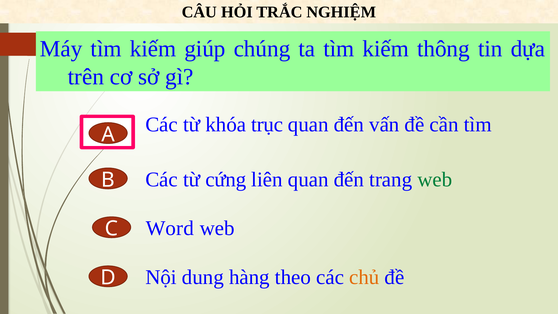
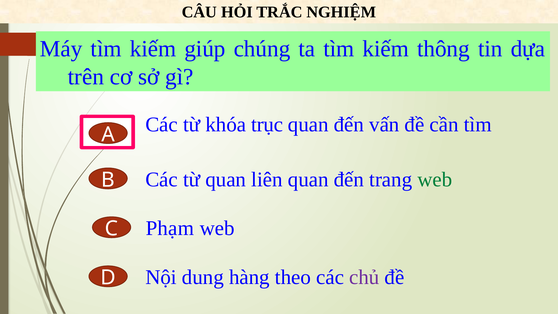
từ cứng: cứng -> quan (226, 180)
Word: Word -> Phạm (170, 228)
chủ colour: orange -> purple (364, 277)
